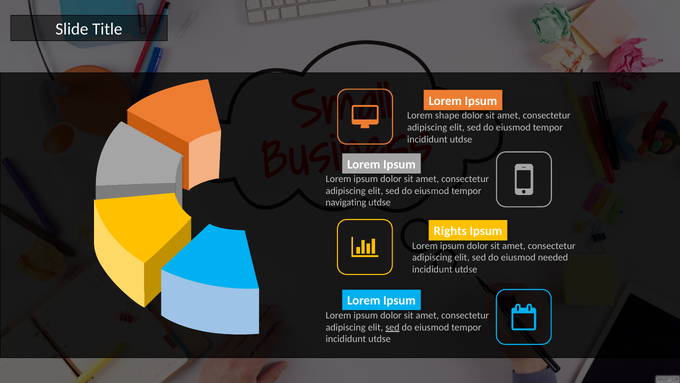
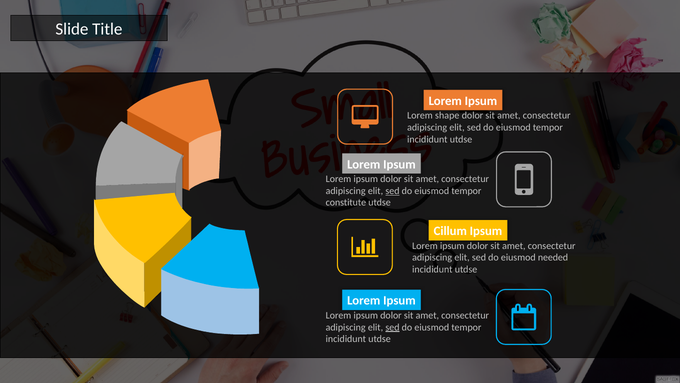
sed underline: none -> present (392, 191)
navigating: navigating -> constitute (346, 202)
Rights: Rights -> Cillum (450, 231)
